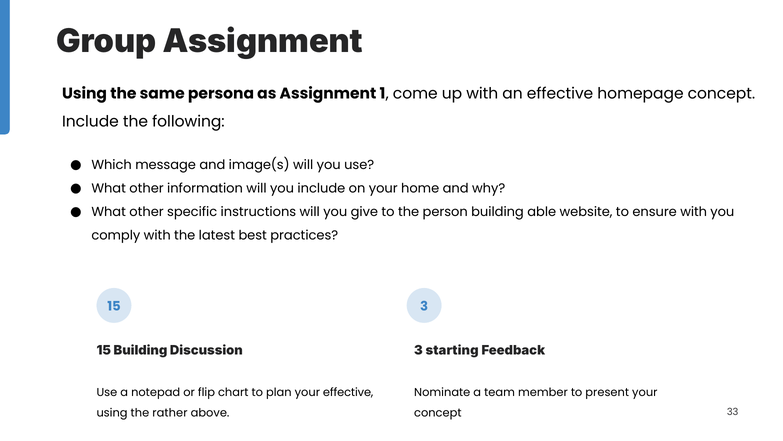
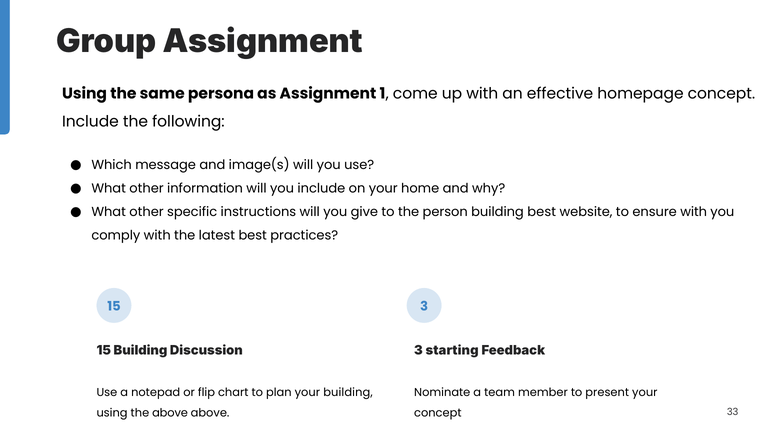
building able: able -> best (542, 212)
your effective: effective -> building (348, 392)
the rather: rather -> above (170, 412)
